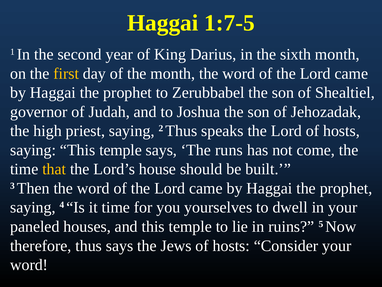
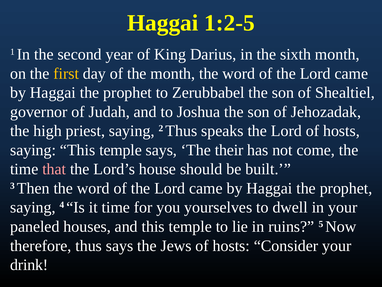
1:7-5: 1:7-5 -> 1:2-5 (229, 23)
runs: runs -> their (229, 150)
that colour: yellow -> pink (54, 169)
word: word -> drink (29, 264)
